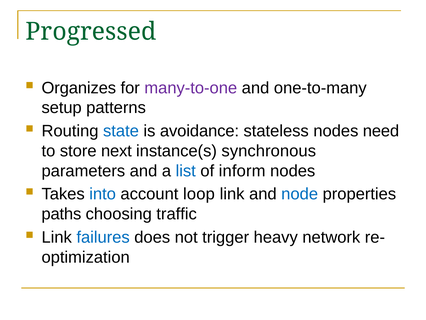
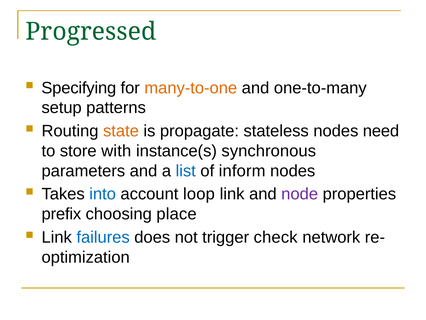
Organizes: Organizes -> Specifying (79, 88)
many-to-one colour: purple -> orange (191, 88)
state colour: blue -> orange (121, 131)
avoidance: avoidance -> propagate (199, 131)
next: next -> with (116, 151)
node colour: blue -> purple (300, 194)
paths: paths -> prefix (61, 214)
traffic: traffic -> place (177, 214)
heavy: heavy -> check (276, 237)
